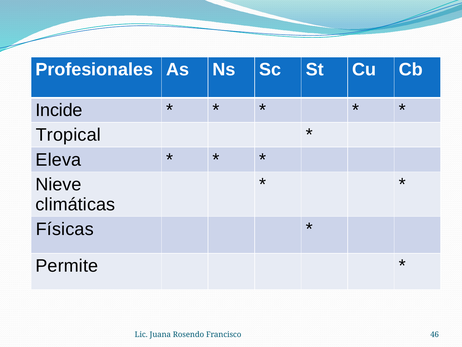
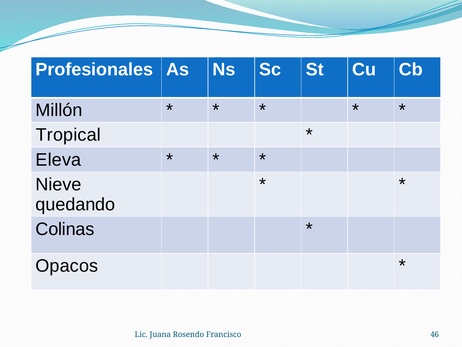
Incide: Incide -> Millón (59, 110)
climáticas: climáticas -> quedando (75, 204)
Físicas: Físicas -> Colinas (65, 229)
Permite: Permite -> Opacos (67, 266)
